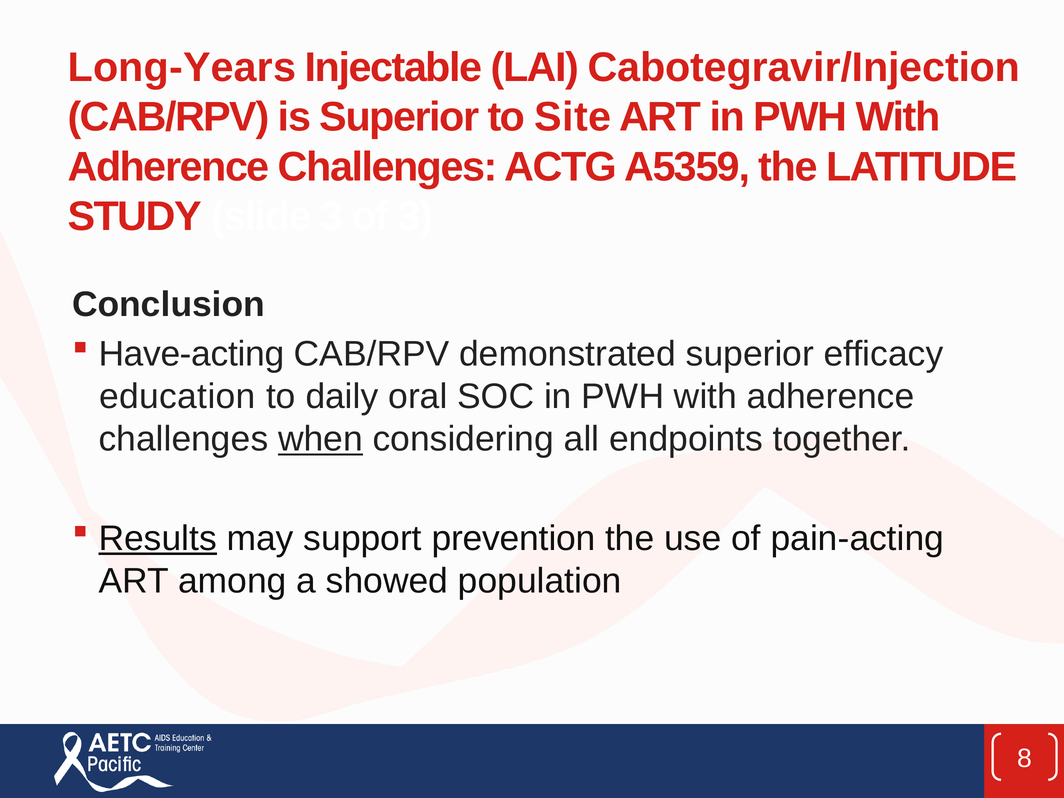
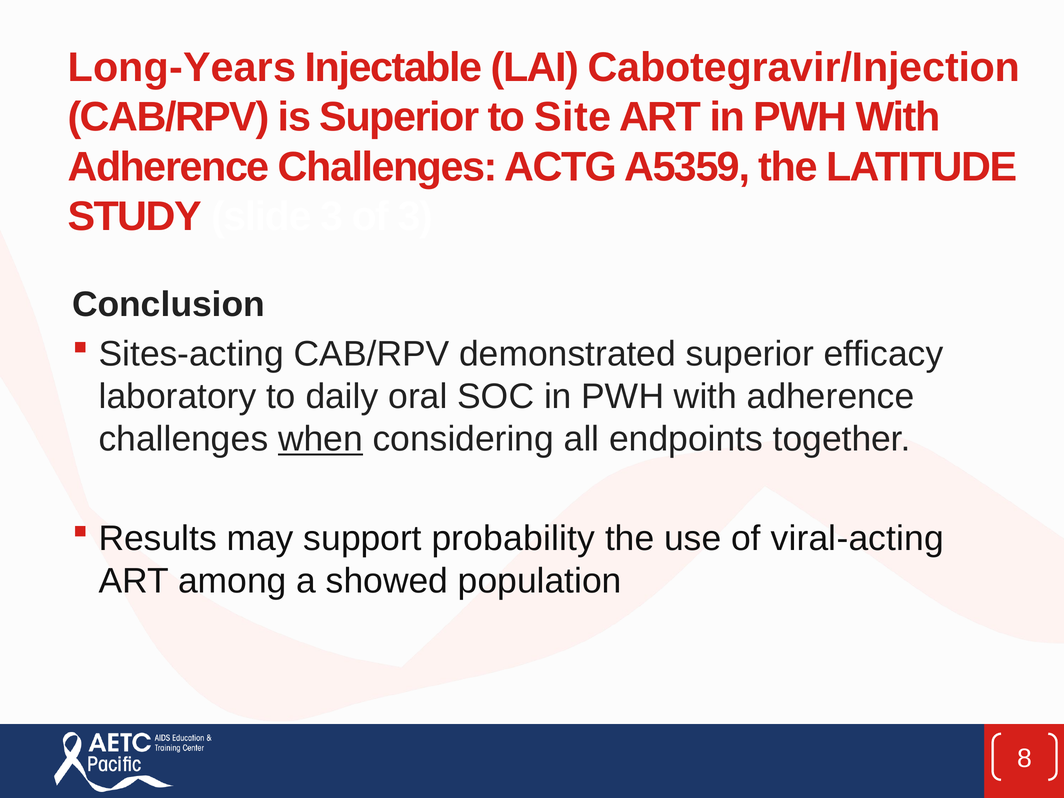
Have-acting: Have-acting -> Sites-acting (191, 354)
education: education -> laboratory (178, 397)
Results underline: present -> none (158, 539)
prevention: prevention -> probability (513, 539)
pain-acting: pain-acting -> viral-acting (857, 539)
